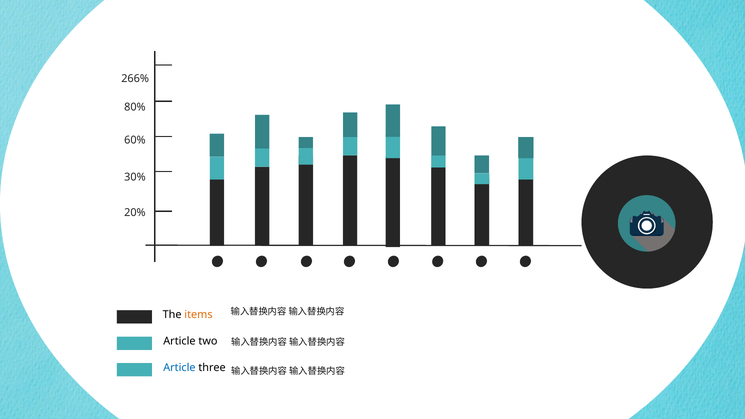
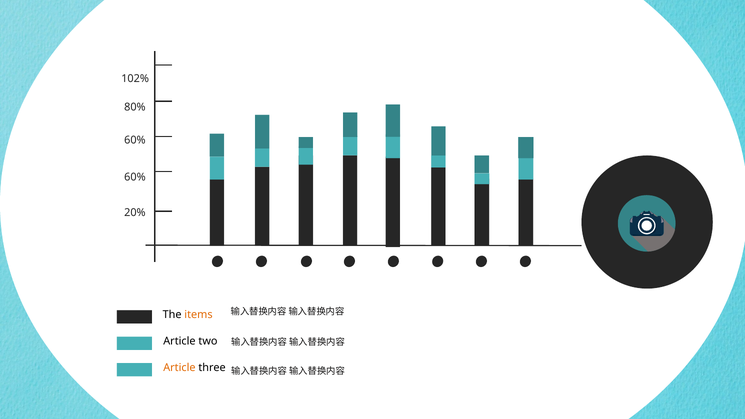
266%: 266% -> 102% (135, 79)
30%: 30% -> 60% (135, 177)
Article colour: blue -> orange (179, 368)
